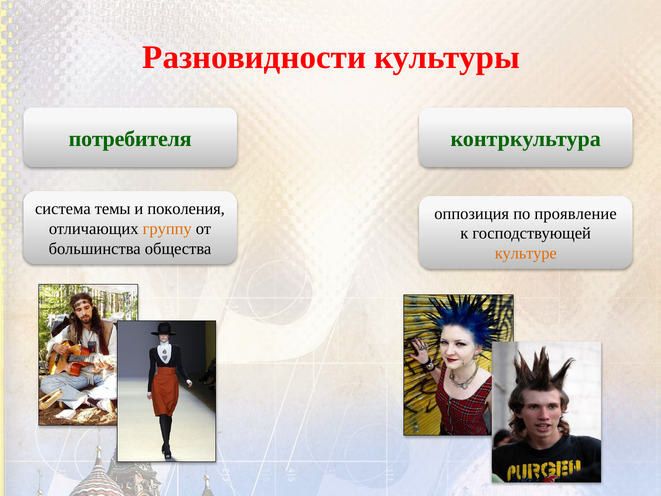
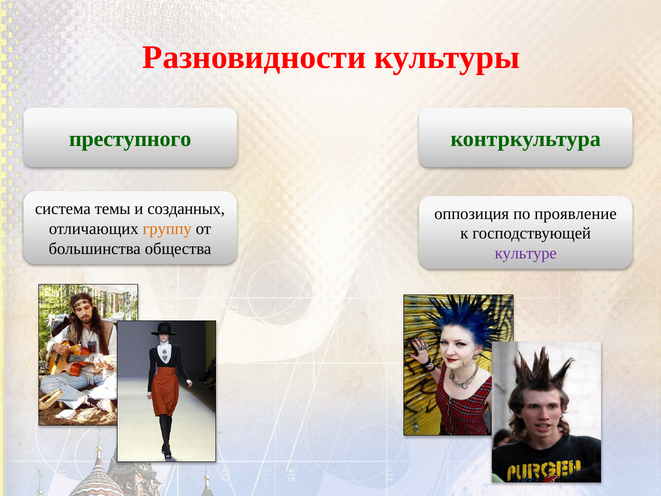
потребителя: потребителя -> преступного (130, 139)
поколения: поколения -> созданных (186, 209)
культуре colour: orange -> purple (526, 253)
